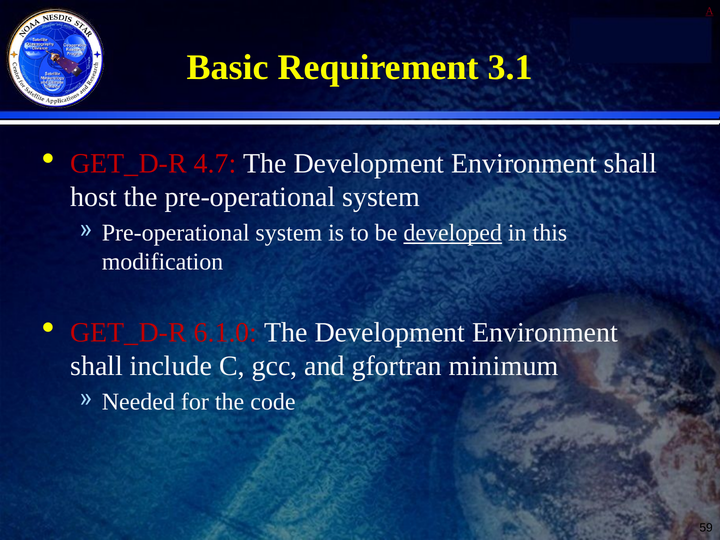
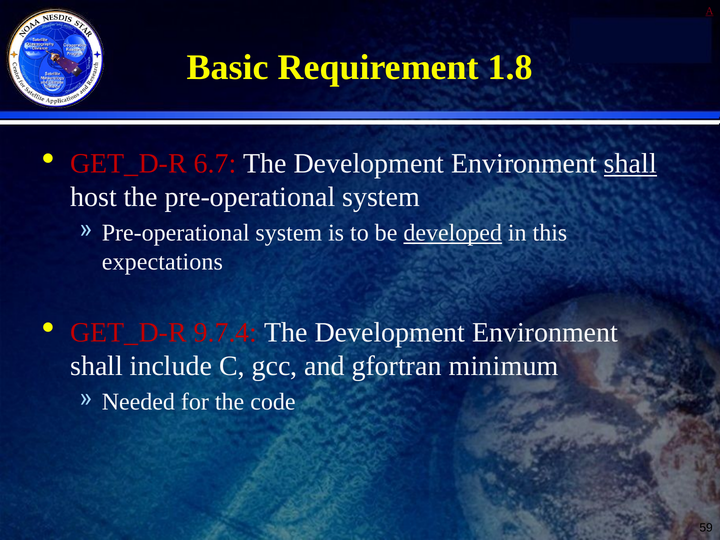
3.1: 3.1 -> 1.8 (510, 67)
4.7: 4.7 -> 6.7 (215, 164)
shall underline: none -> present (630, 164)
modification: modification -> expectations (162, 262)
6.1.0: 6.1.0 -> 9.7.4 (225, 332)
